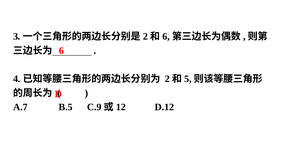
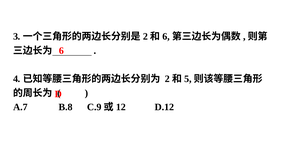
B.5: B.5 -> B.8 (66, 107)
